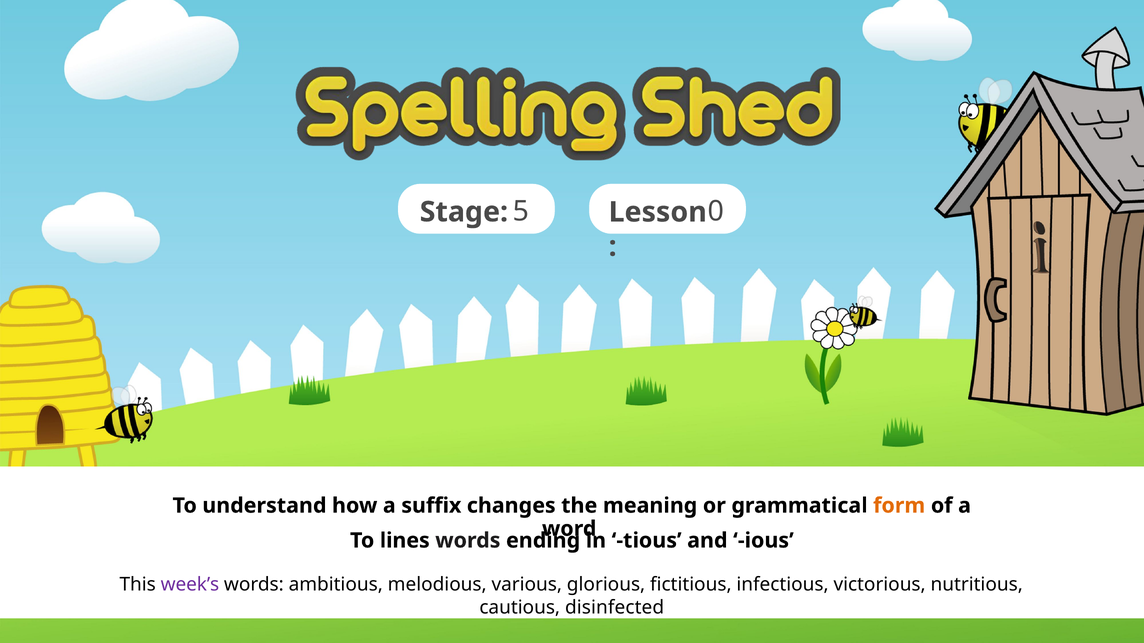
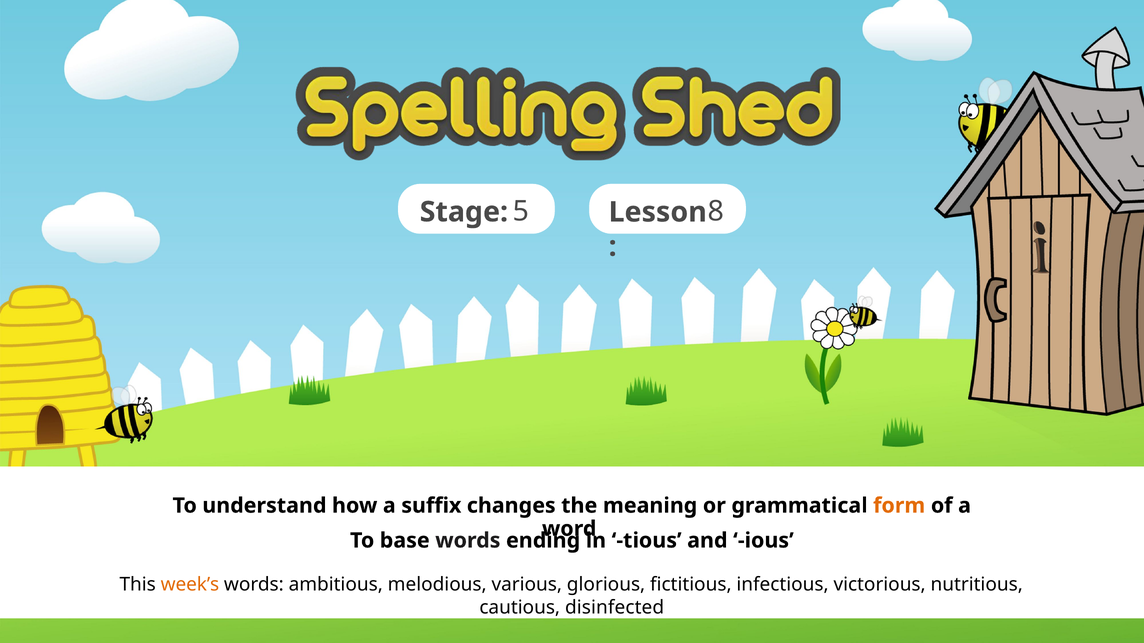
0: 0 -> 8 (716, 212)
lines: lines -> base (405, 541)
week’s colour: purple -> orange (190, 585)
